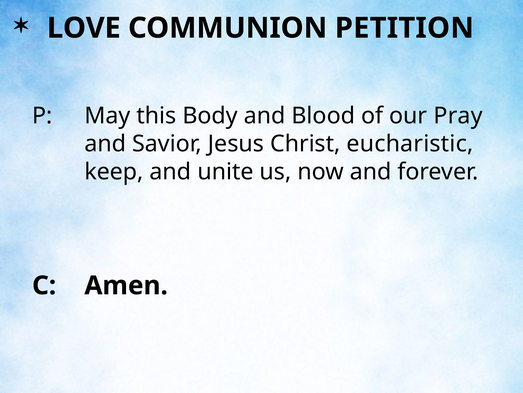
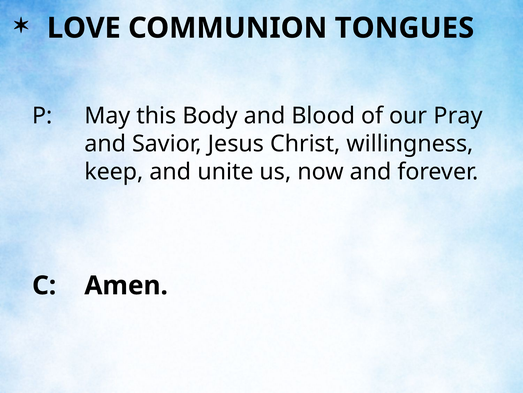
PETITION: PETITION -> TONGUES (404, 28)
eucharistic: eucharistic -> willingness (410, 144)
